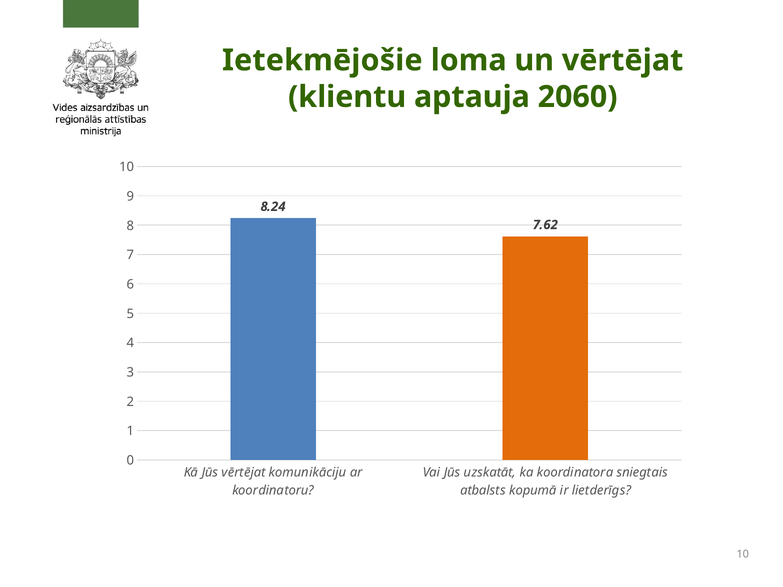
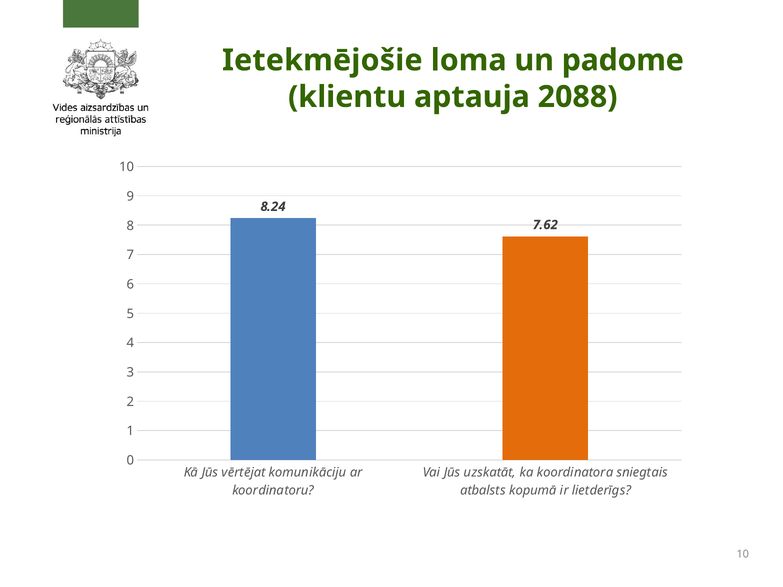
un vērtējat: vērtējat -> padome (623, 60)
2060: 2060 -> 2088 (578, 97)
